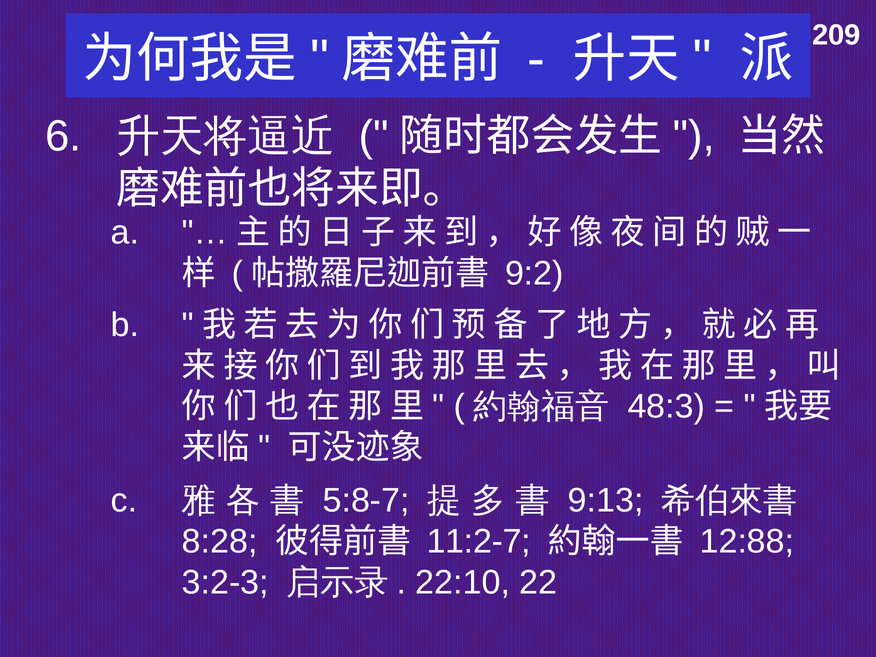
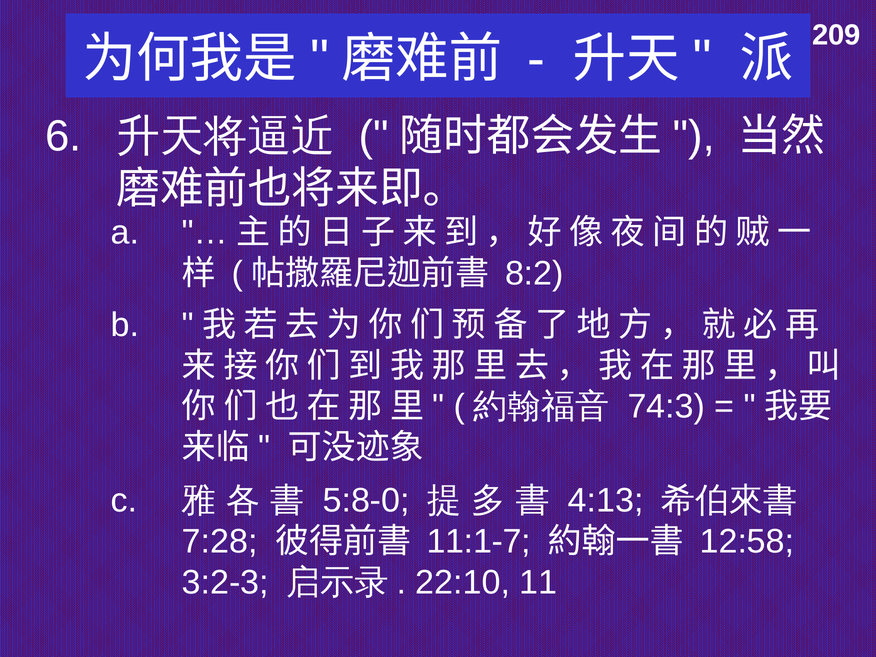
9:2: 9:2 -> 8:2 (534, 273)
48:3: 48:3 -> 74:3 (666, 407)
5:8-7: 5:8-7 -> 5:8-0 (366, 501)
9:13: 9:13 -> 4:13 (606, 501)
8:28: 8:28 -> 7:28 (220, 541)
11:2-7: 11:2-7 -> 11:1-7 (479, 541)
12:88: 12:88 -> 12:58 (747, 541)
22: 22 -> 11 (538, 582)
